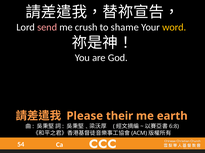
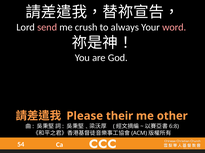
shame: shame -> always (125, 27)
word colour: yellow -> pink (174, 27)
earth: earth -> other (172, 116)
